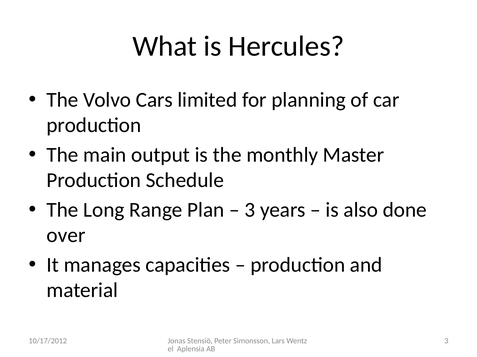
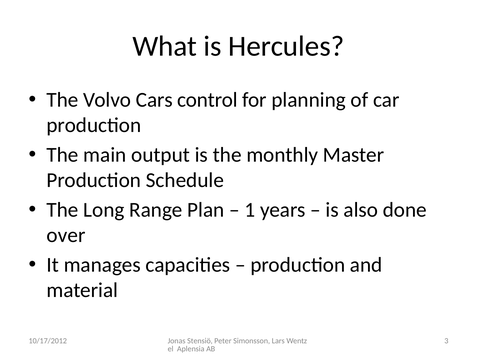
limited: limited -> control (207, 100)
3: 3 -> 1 (250, 210)
